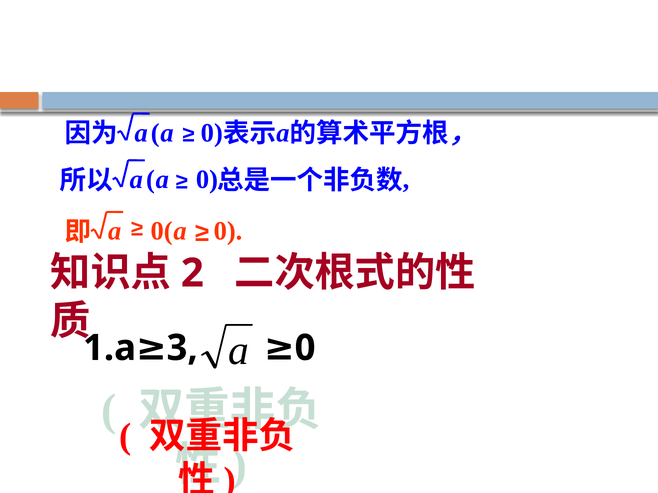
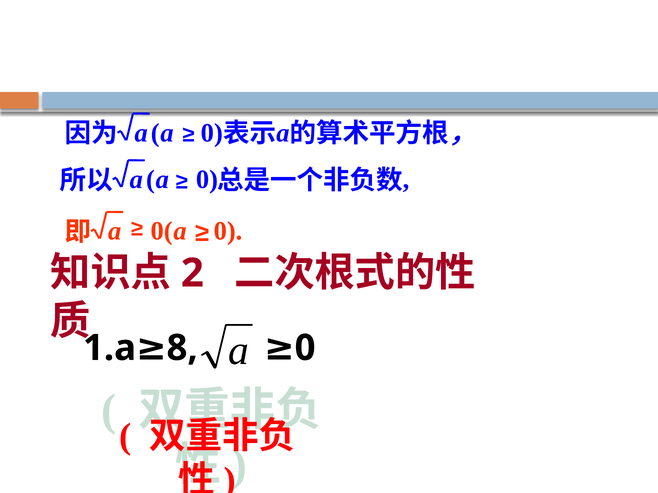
3: 3 -> 8 (182, 348)
